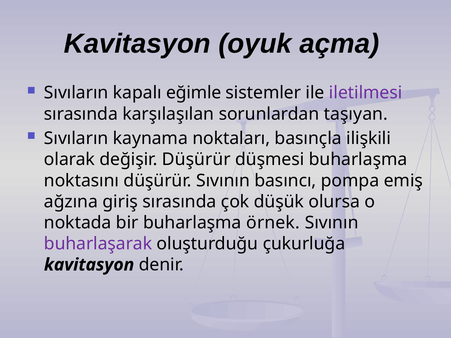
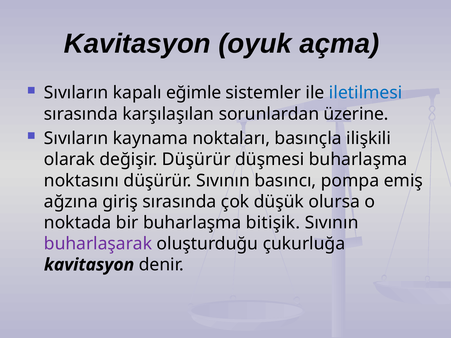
iletilmesi colour: purple -> blue (366, 93)
taşıyan: taşıyan -> üzerine (356, 114)
örnek: örnek -> bitişik (273, 223)
